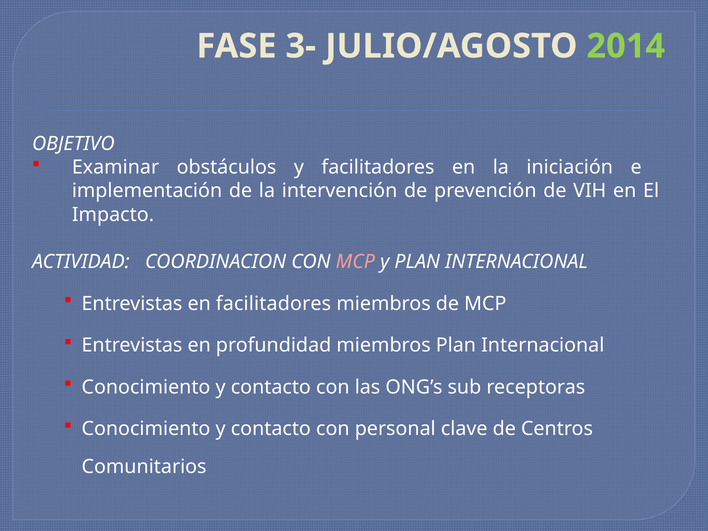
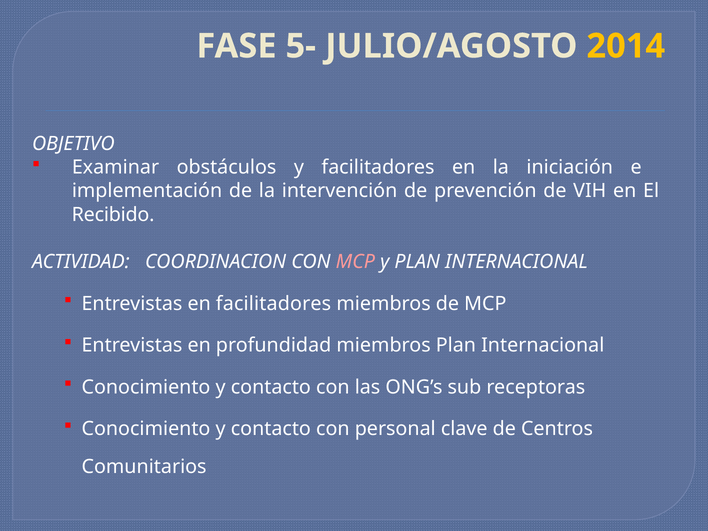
3-: 3- -> 5- (301, 46)
2014 colour: light green -> yellow (626, 46)
Impacto: Impacto -> Recibido (113, 215)
